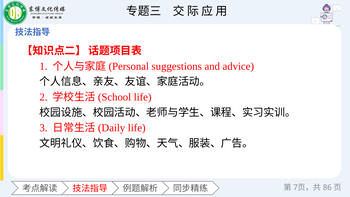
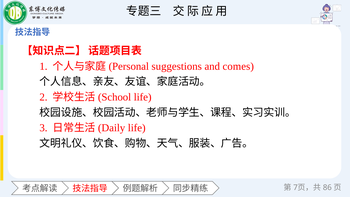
advice: advice -> comes (238, 66)
